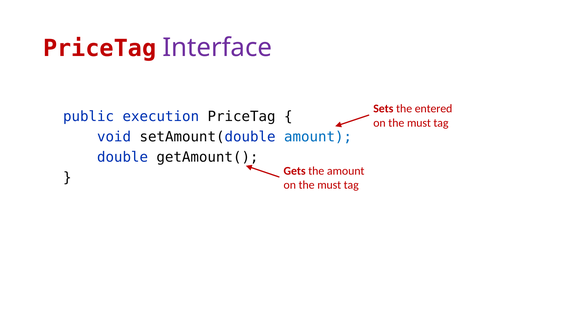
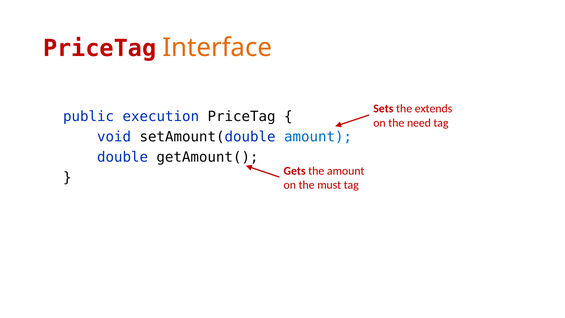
Interface colour: purple -> orange (217, 47)
entered: entered -> extends (434, 109)
must: must -> need (419, 123)
